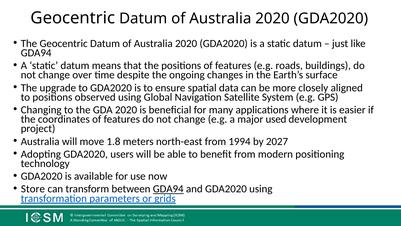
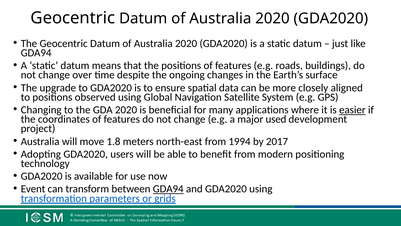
easier underline: none -> present (352, 110)
2027: 2027 -> 2017 (277, 141)
Store: Store -> Event (33, 189)
